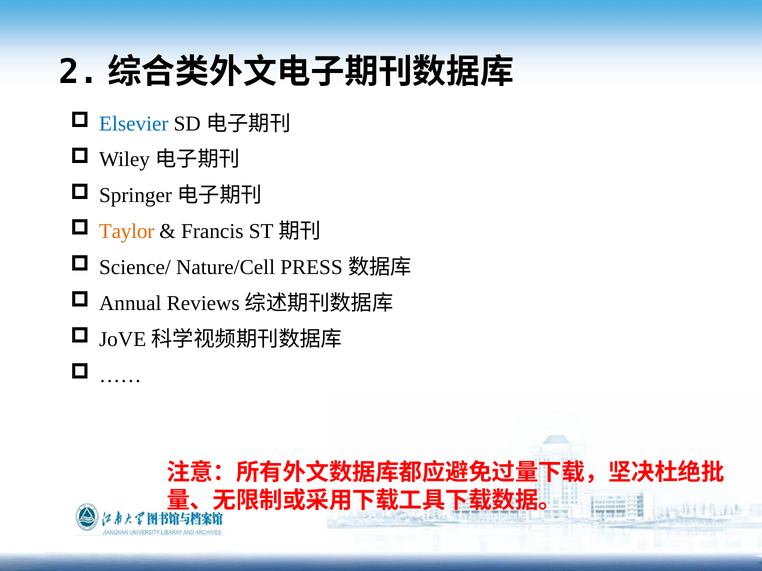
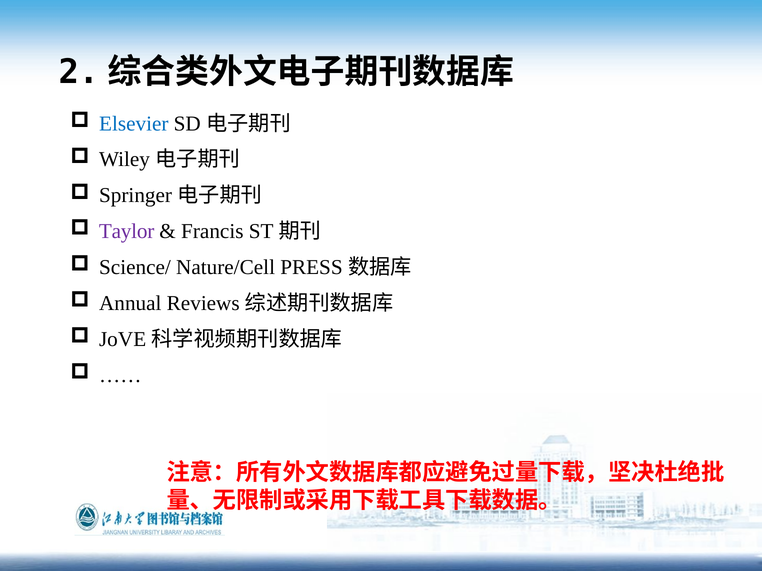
Taylor colour: orange -> purple (127, 232)
